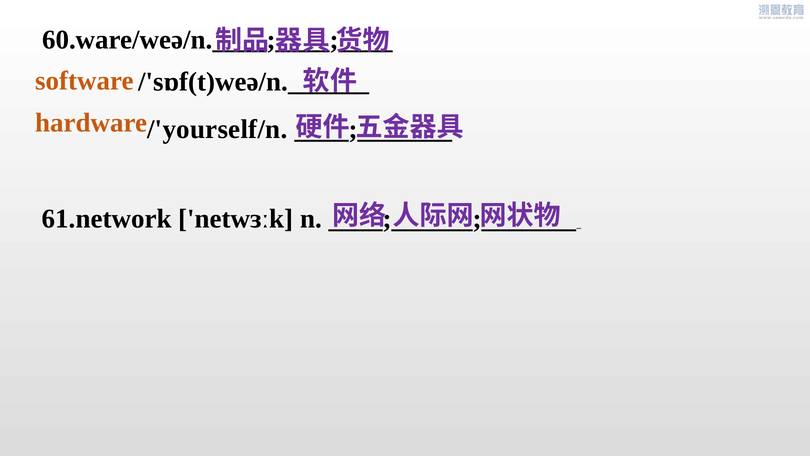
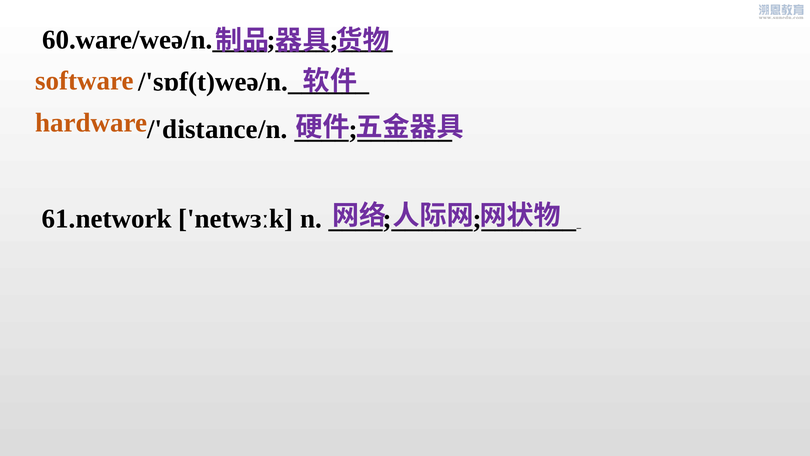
/'yourself/n: /'yourself/n -> /'distance/n (217, 129)
